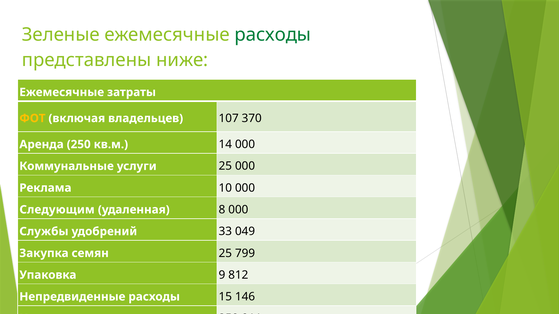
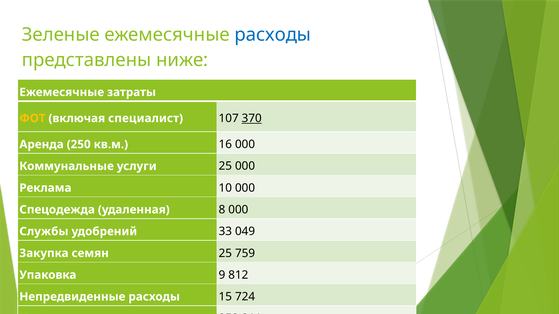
расходы colour: green -> blue (273, 35)
владельцев: владельцев -> специалист (146, 118)
370 underline: none -> present (252, 118)
14: 14 -> 16 (225, 145)
Следующим: Следующим -> Спецодежда (57, 210)
799: 799 -> 759 (245, 254)
146: 146 -> 724 (245, 297)
